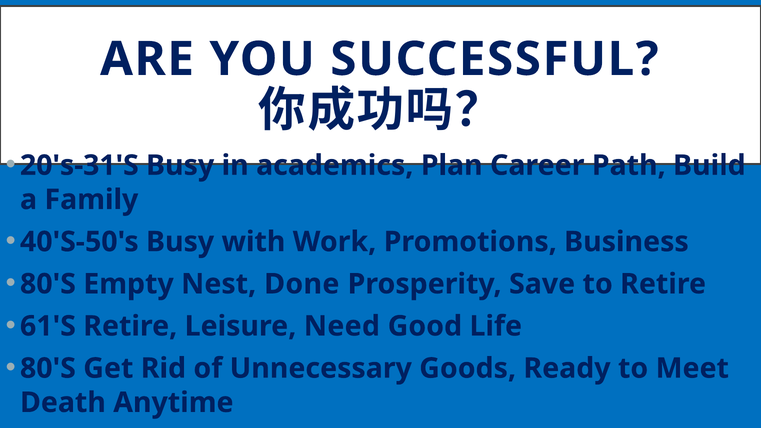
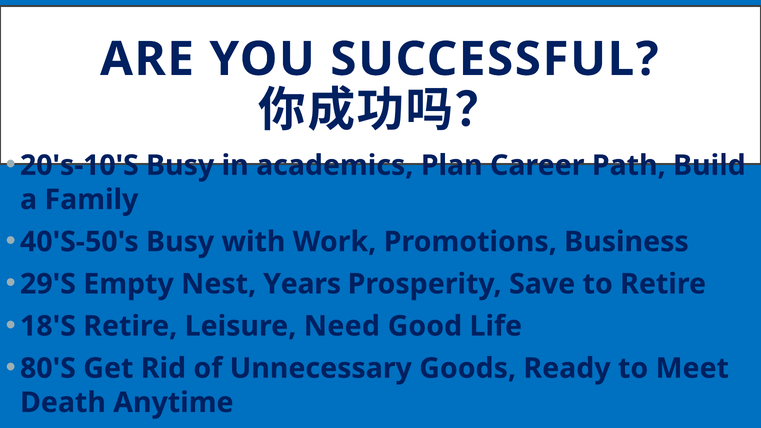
20's-31'S: 20's-31'S -> 20's-10'S (79, 165)
80'S: 80'S -> 29'S (48, 284)
Done: Done -> Years (302, 284)
61'S: 61'S -> 18'S (48, 326)
